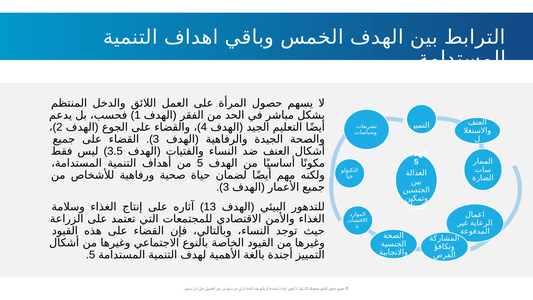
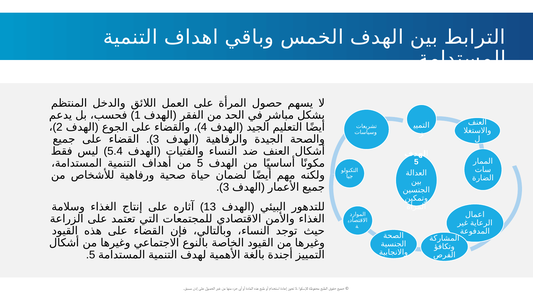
3.5: 3.5 -> 5.4 (115, 151)
